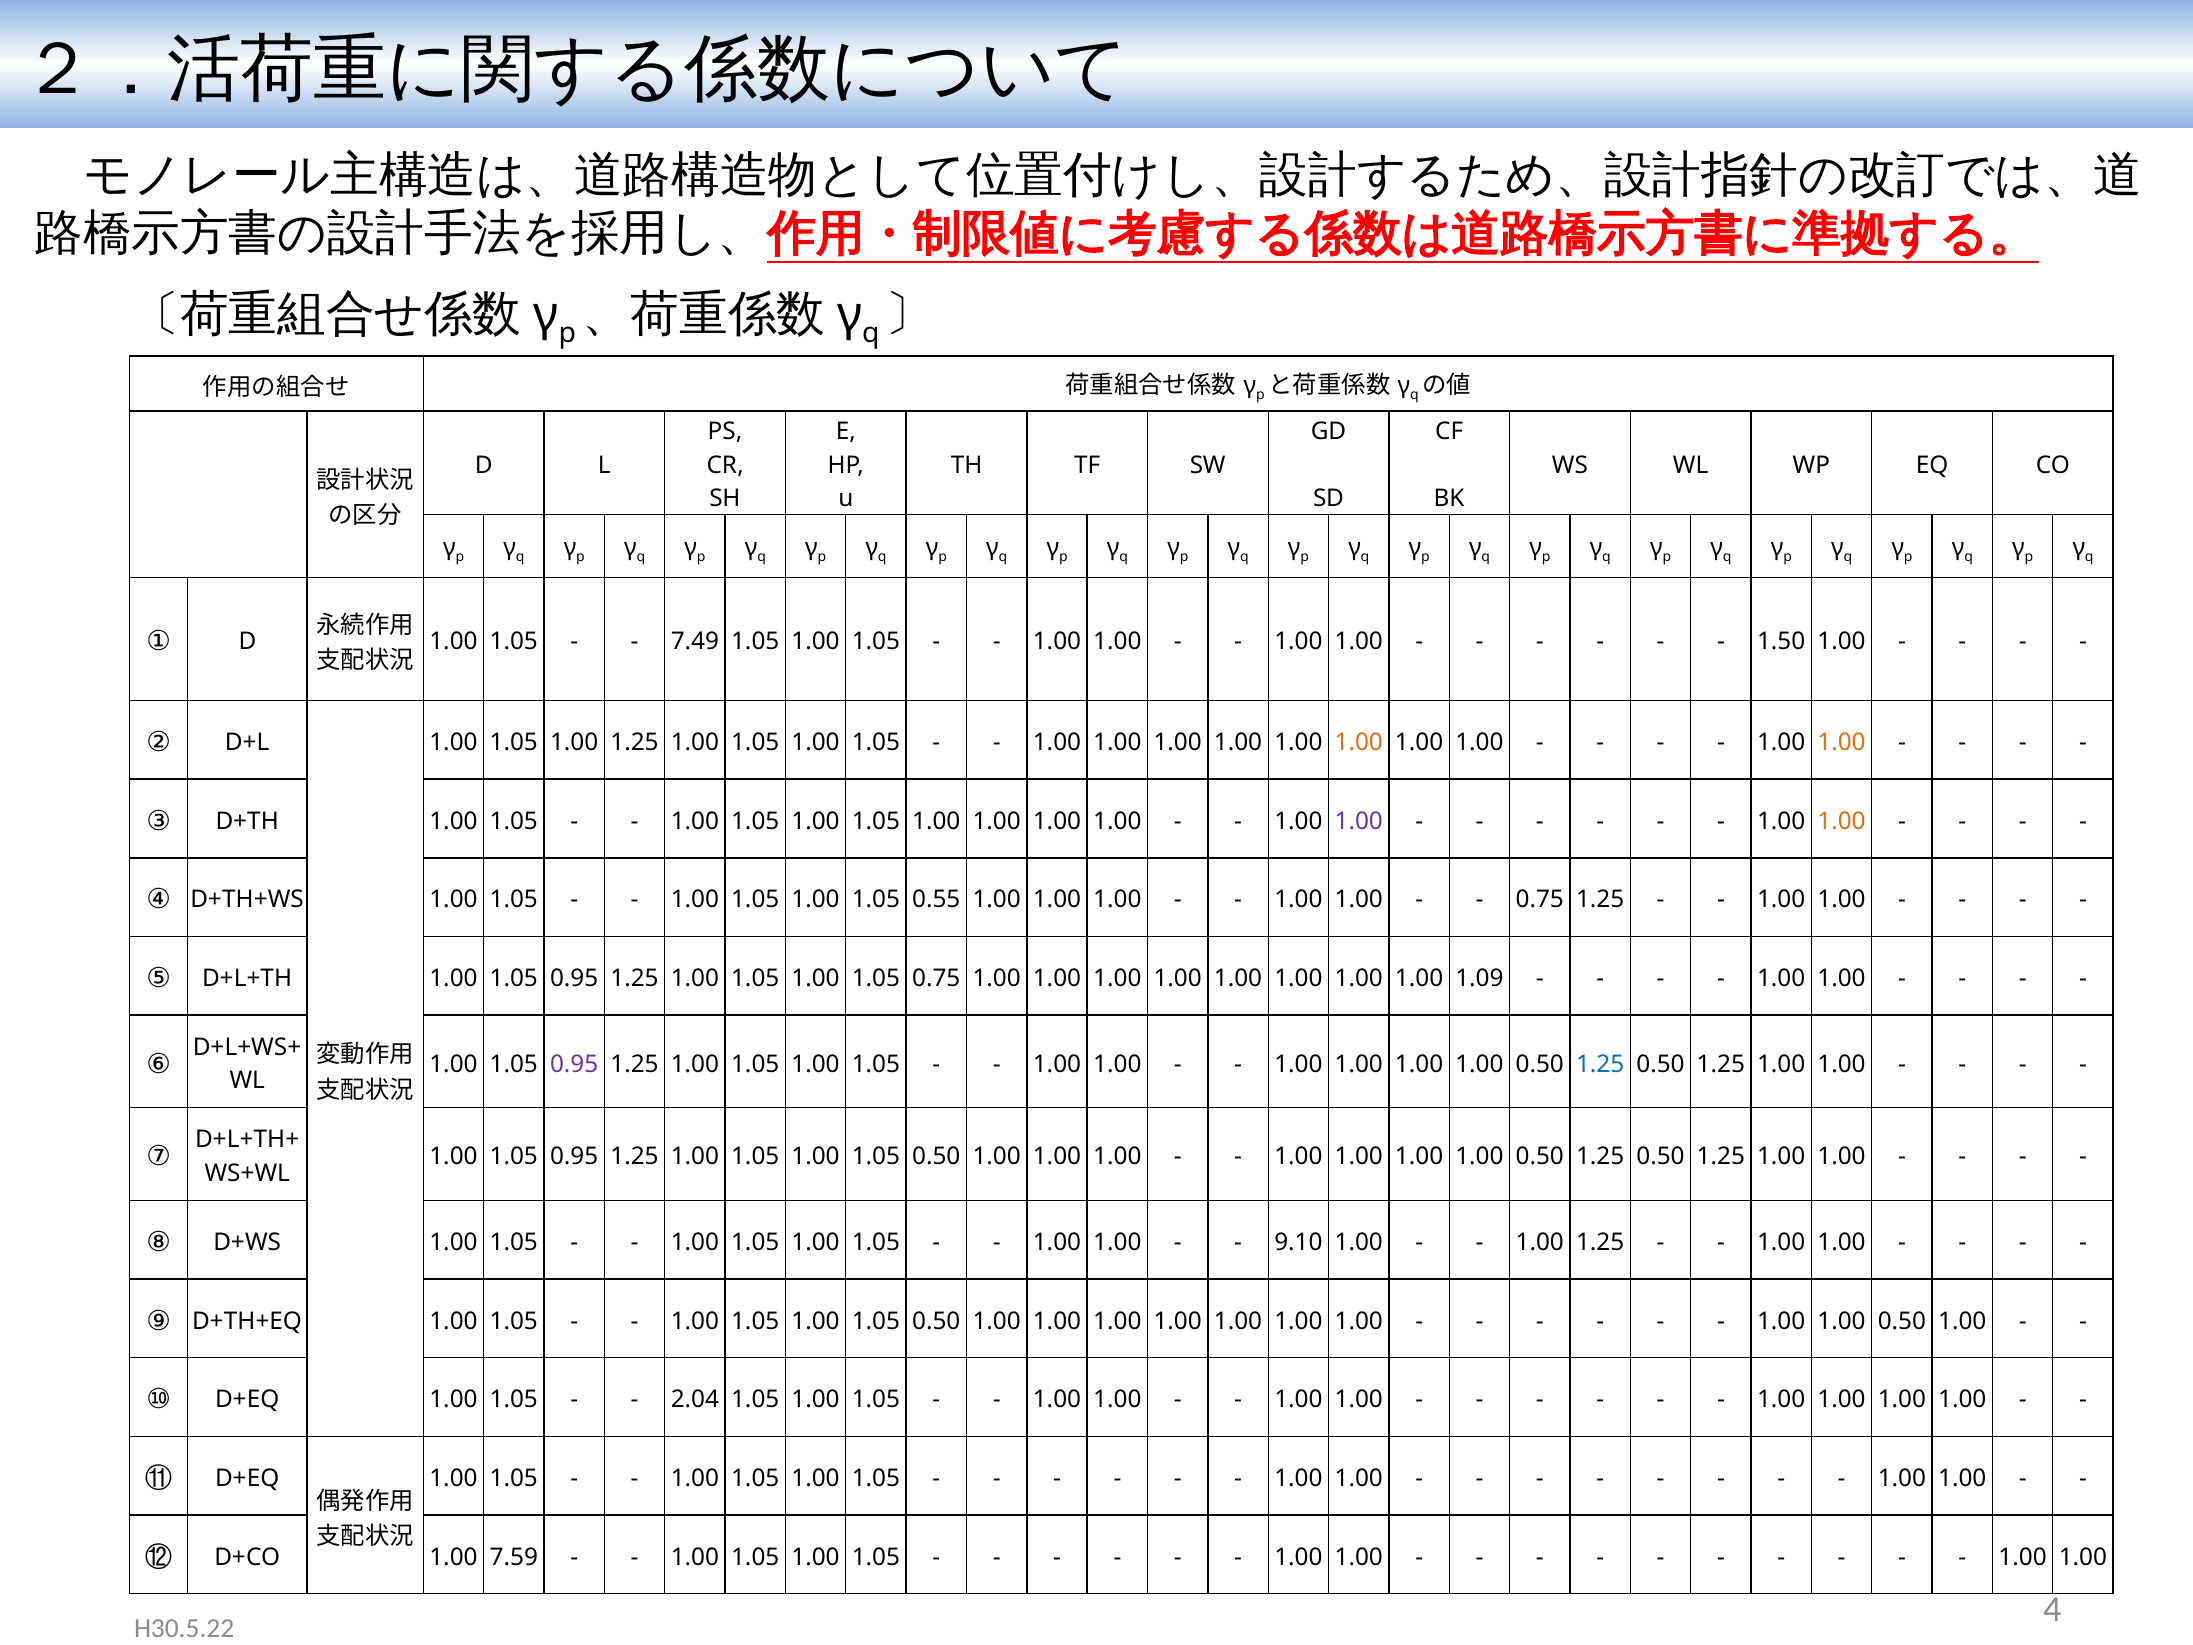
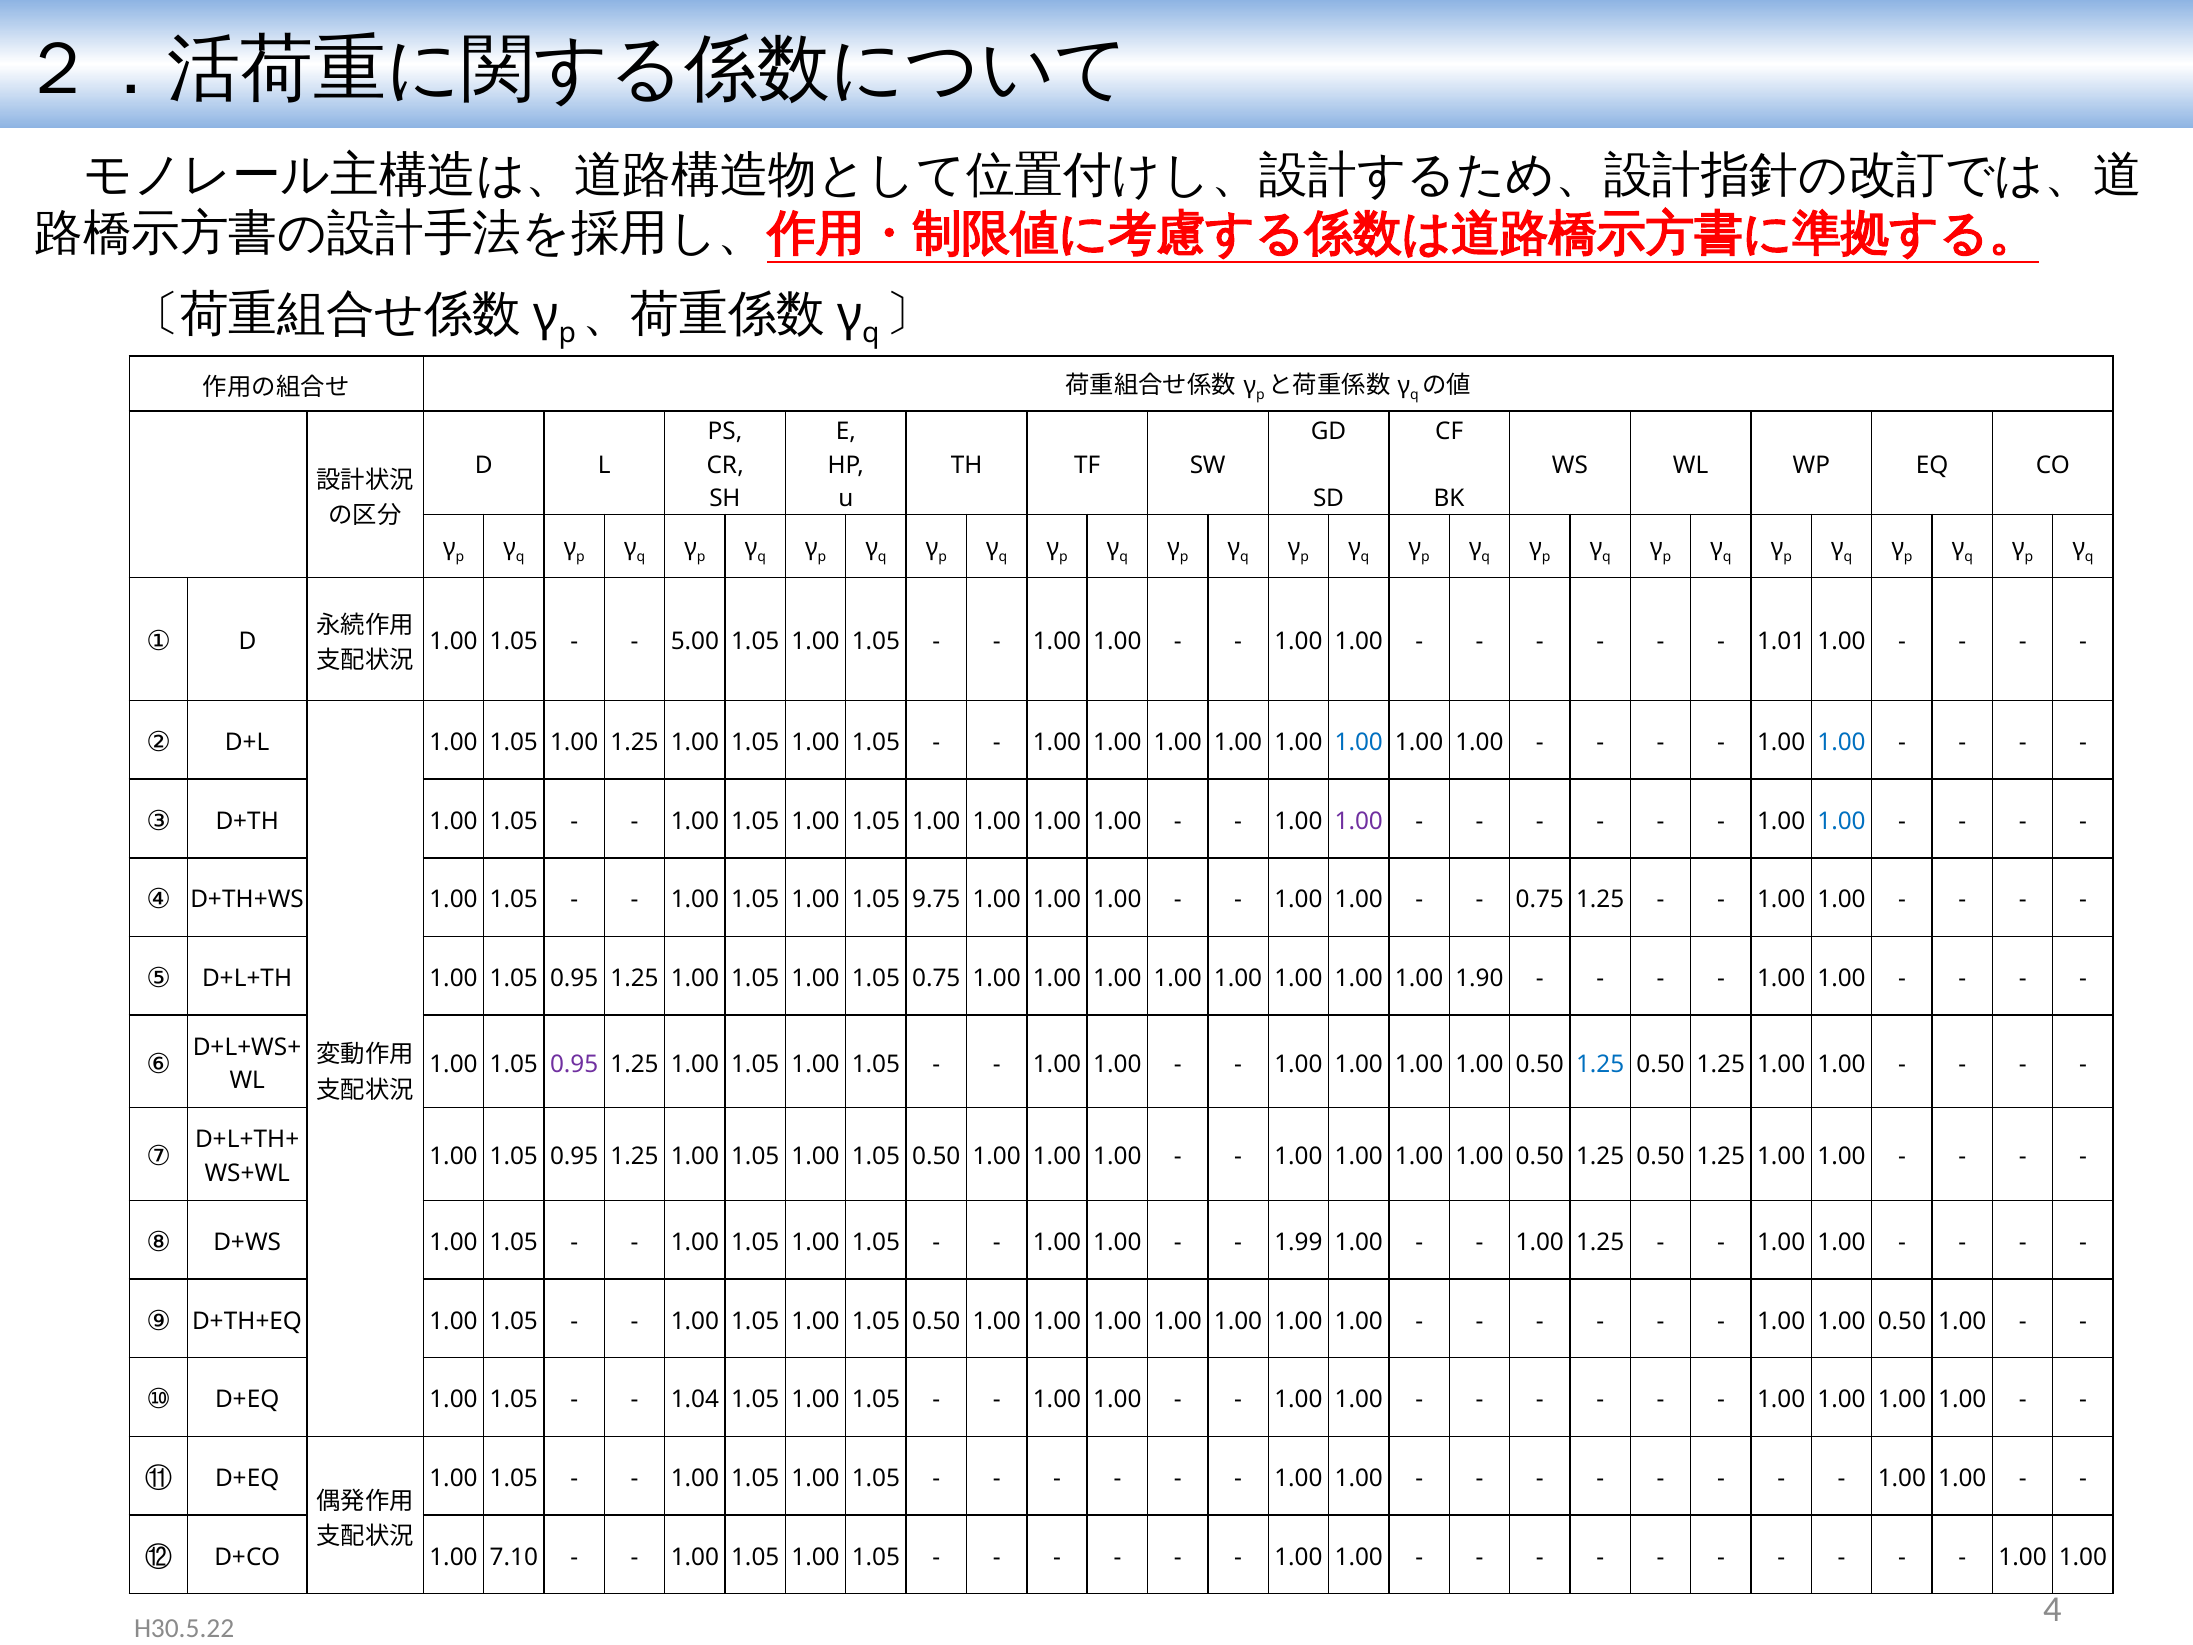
7.49: 7.49 -> 5.00 (695, 641)
1.50: 1.50 -> 1.01 (1781, 641)
1.00 colour: orange -> blue (1359, 742)
1.00 colour: orange -> blue (1842, 742)
1.00 colour: orange -> blue (1842, 821)
0.55: 0.55 -> 9.75 (936, 900)
1.09: 1.09 -> 1.90 (1479, 978)
9.10: 9.10 -> 1.99 (1298, 1242)
2.04: 2.04 -> 1.04 (695, 1399)
7.59: 7.59 -> 7.10 (514, 1557)
